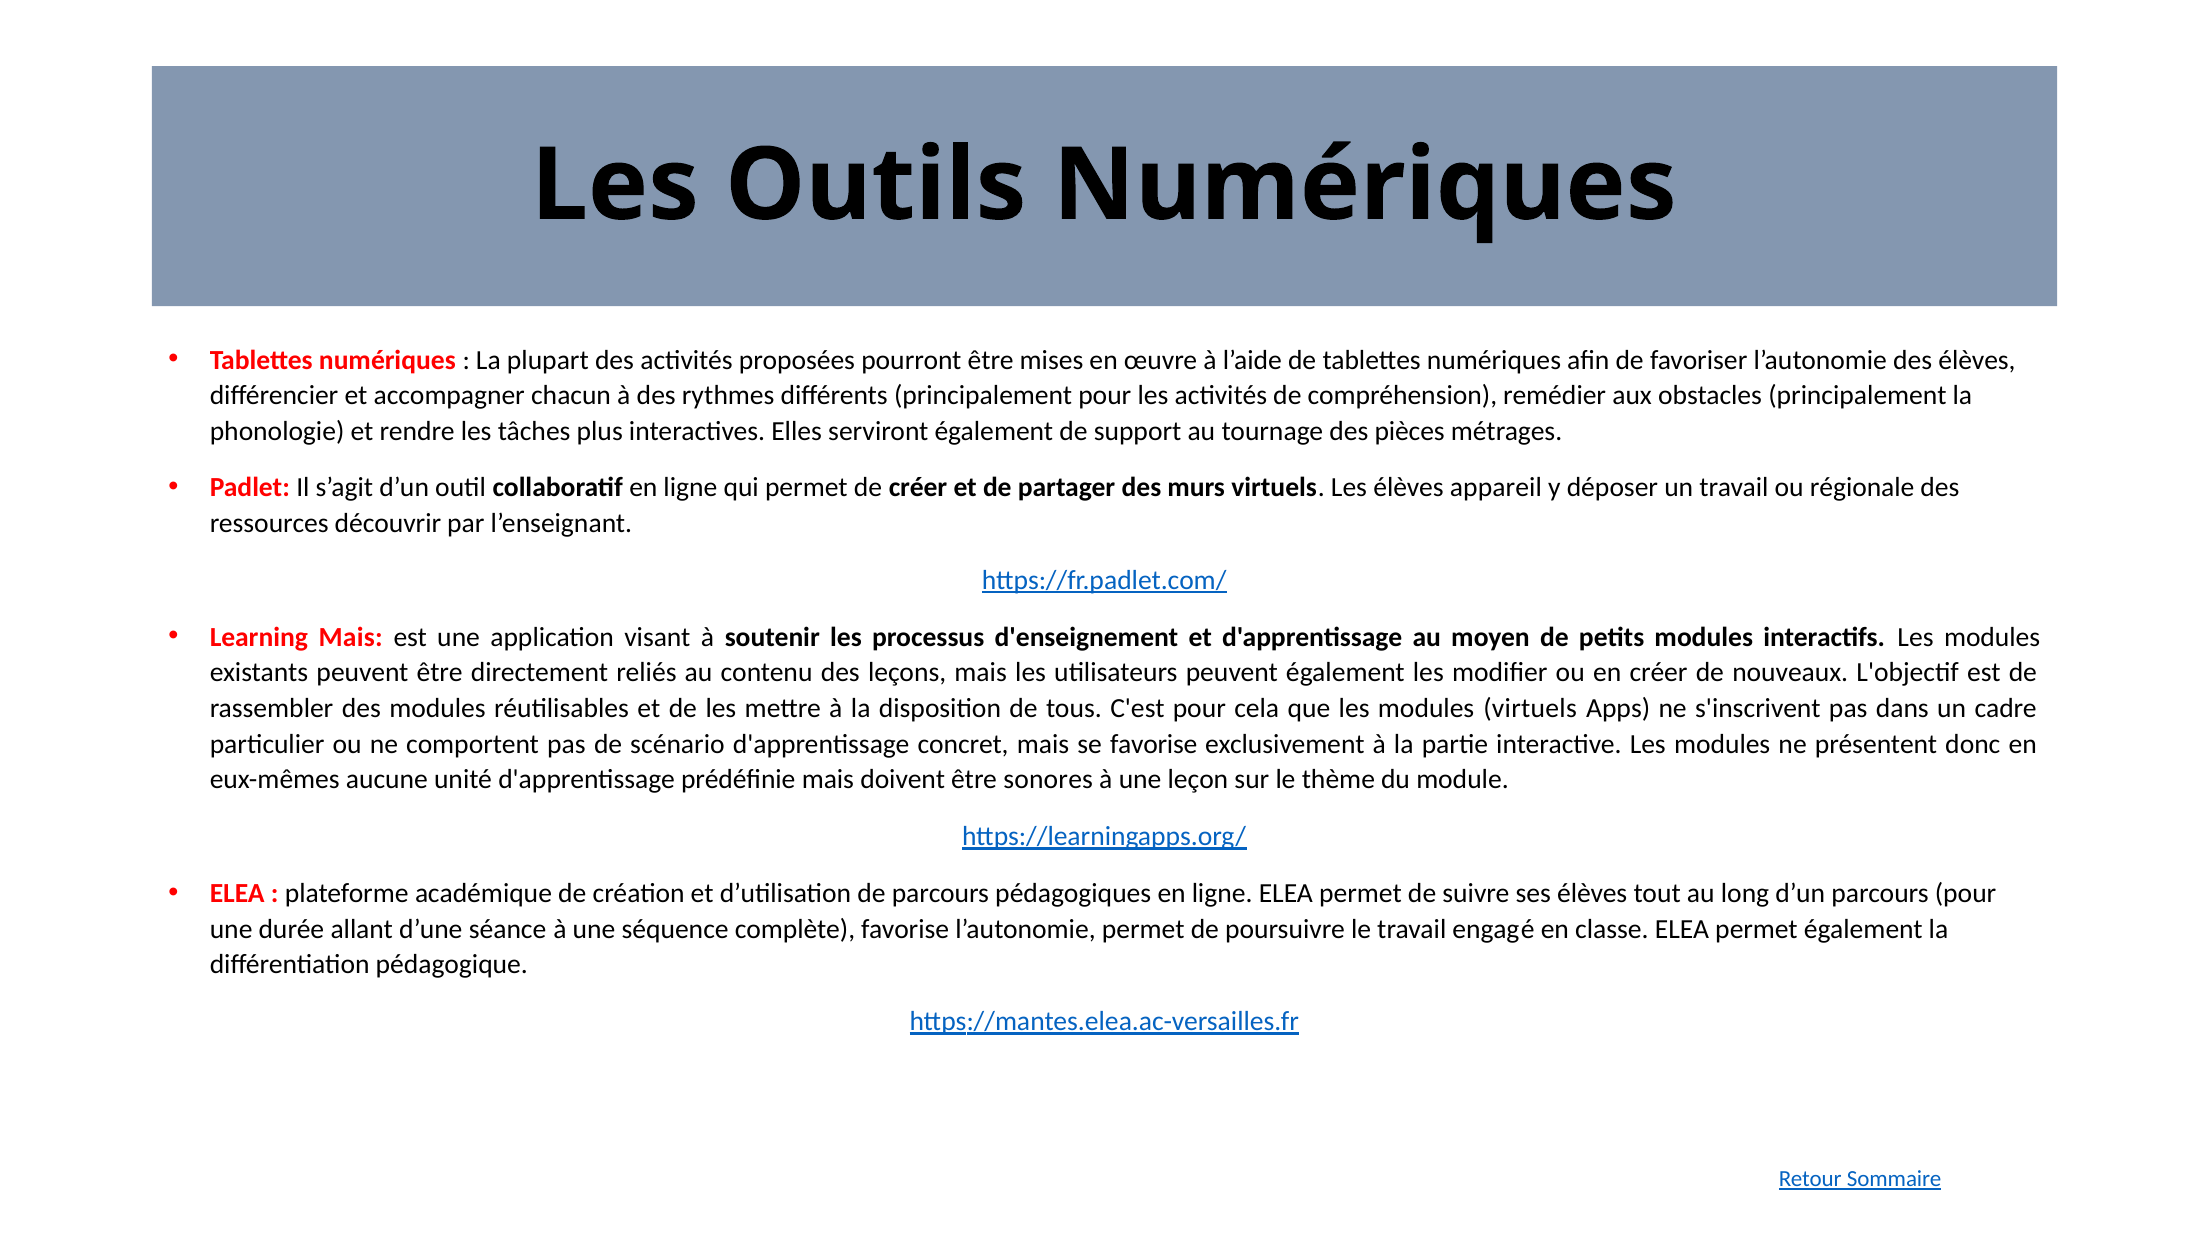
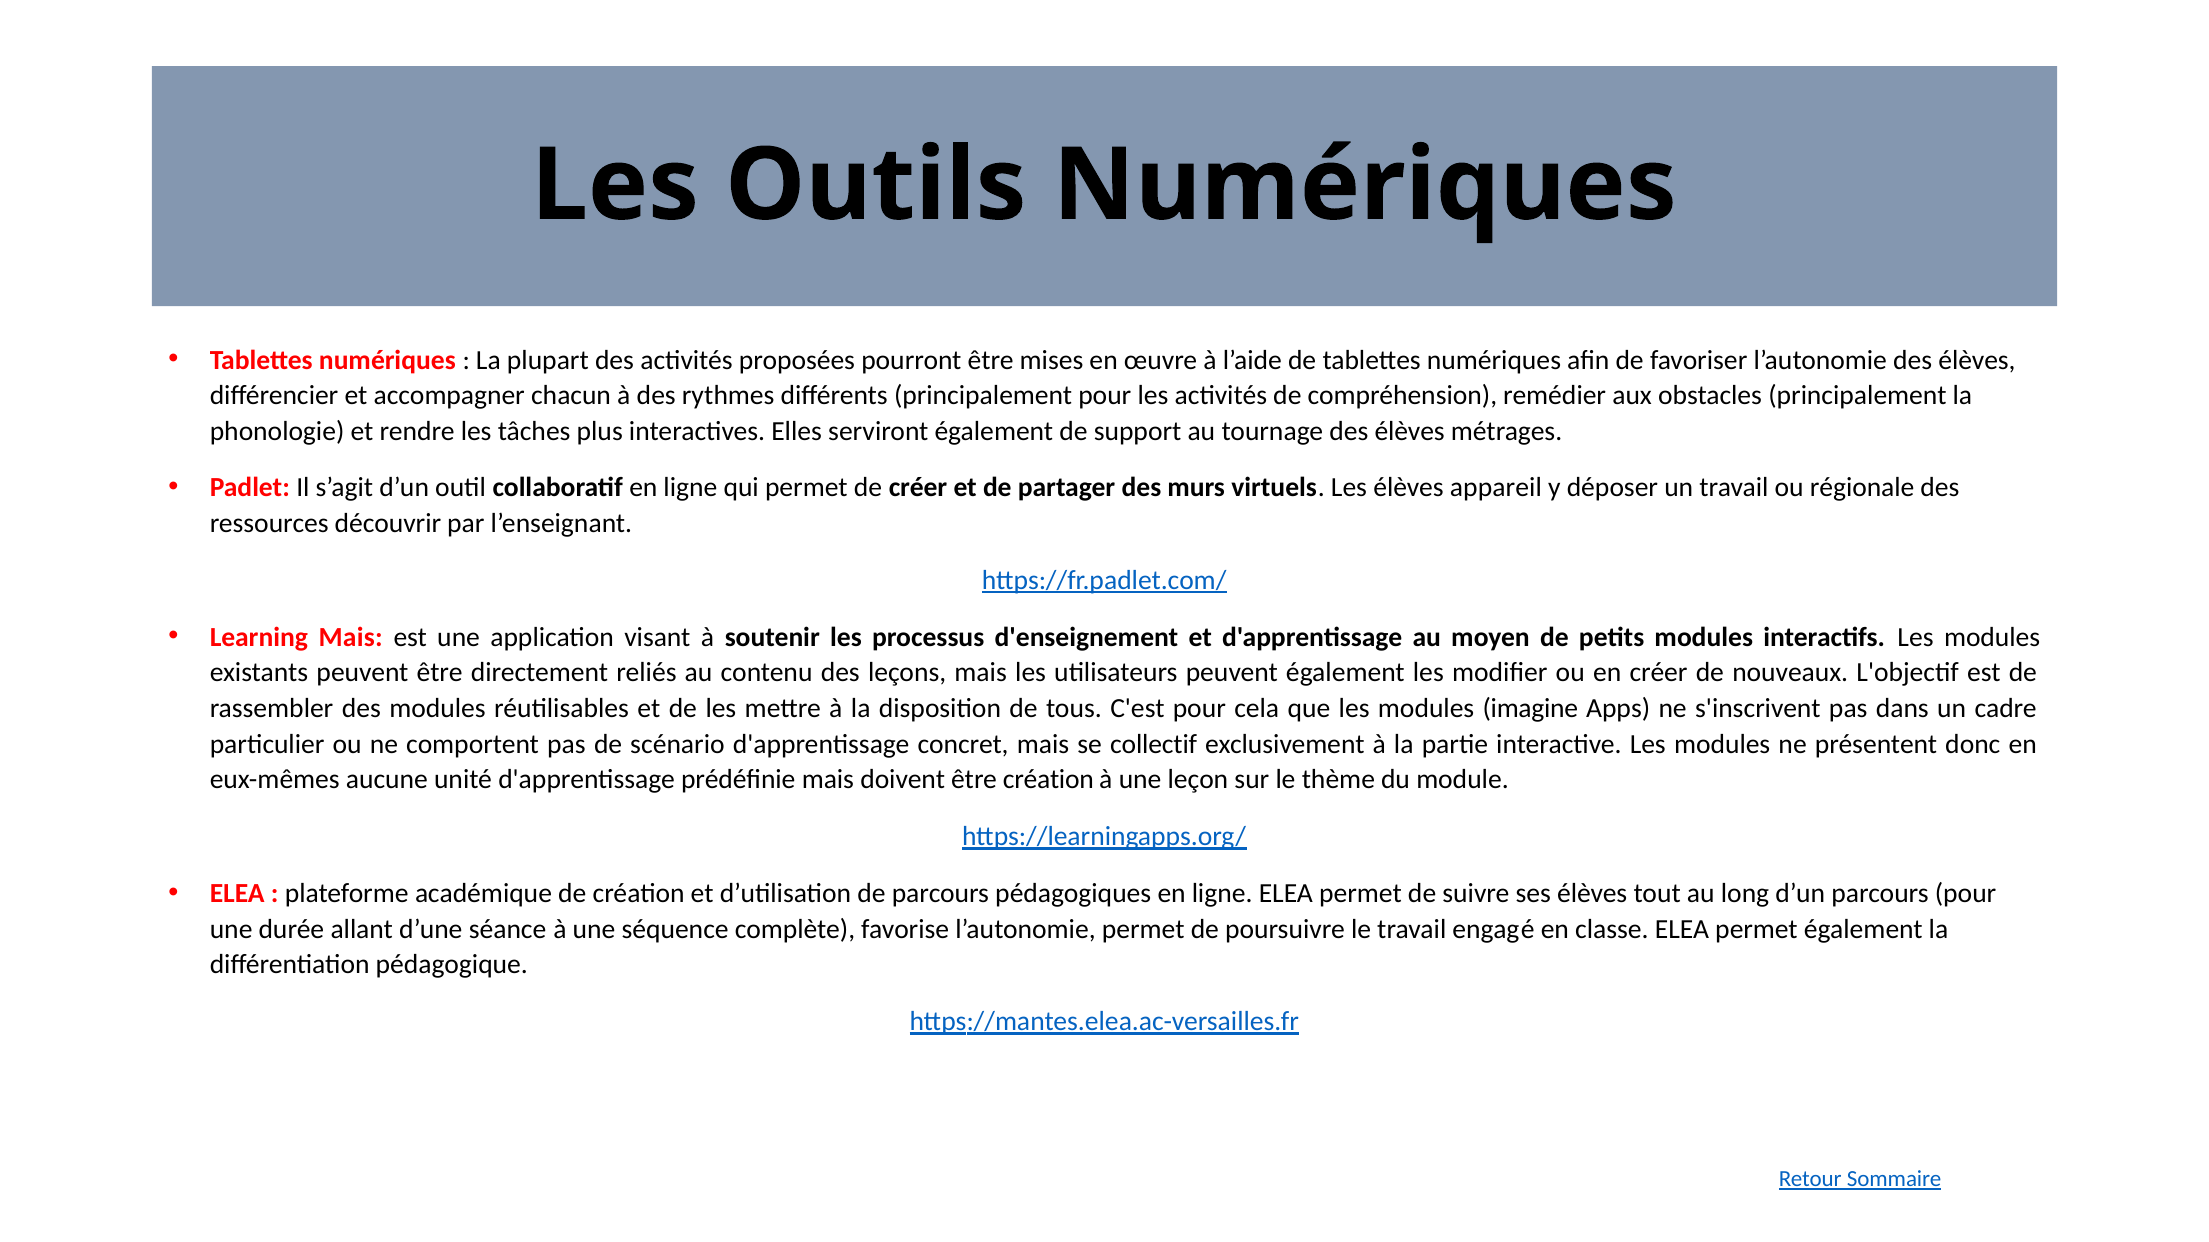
tournage des pièces: pièces -> élèves (1410, 432)
modules virtuels: virtuels -> imagine (1530, 709)
se favorise: favorise -> collectif (1154, 744)
être sonores: sonores -> création (1048, 780)
